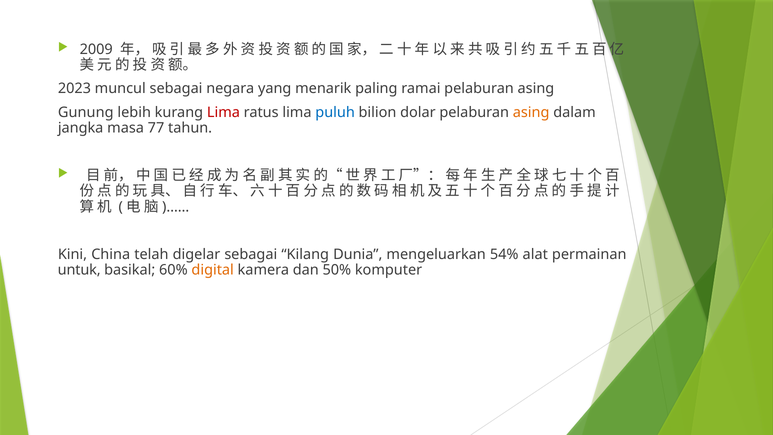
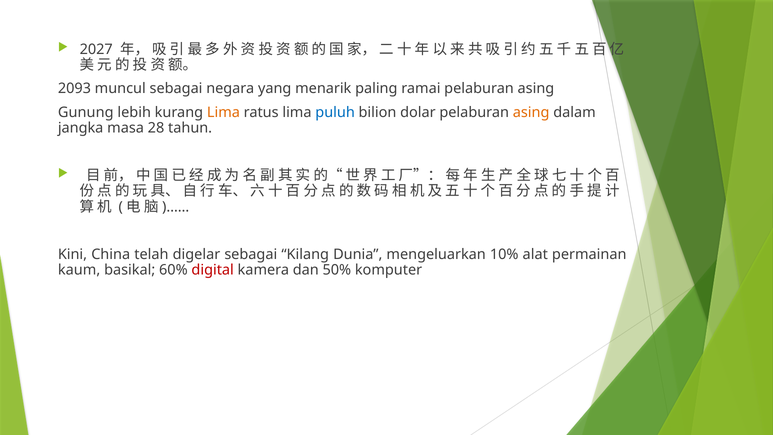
2009: 2009 -> 2027 (96, 49)
2023: 2023 -> 2093 (74, 89)
Lima colour: red -> orange (223, 112)
77: 77 -> 28 (156, 128)
54%: 54% -> 10% (504, 254)
untuk: untuk -> kaum (79, 270)
digital colour: orange -> red (213, 270)
